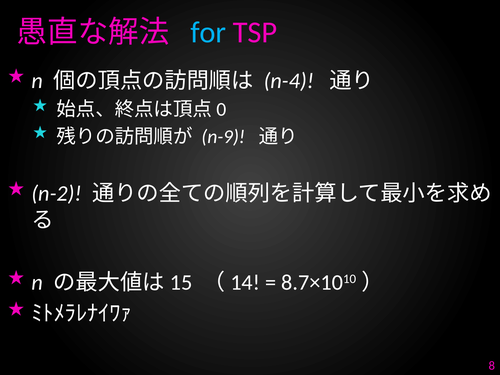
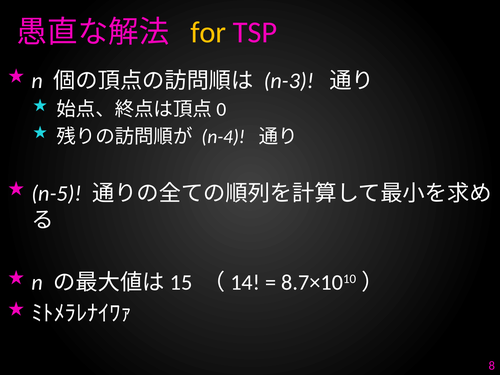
for colour: light blue -> yellow (208, 32)
n-4: n-4 -> n-3 (289, 81)
n-9: n-9 -> n-4 (223, 137)
n-2: n-2 -> n-5 (57, 194)
